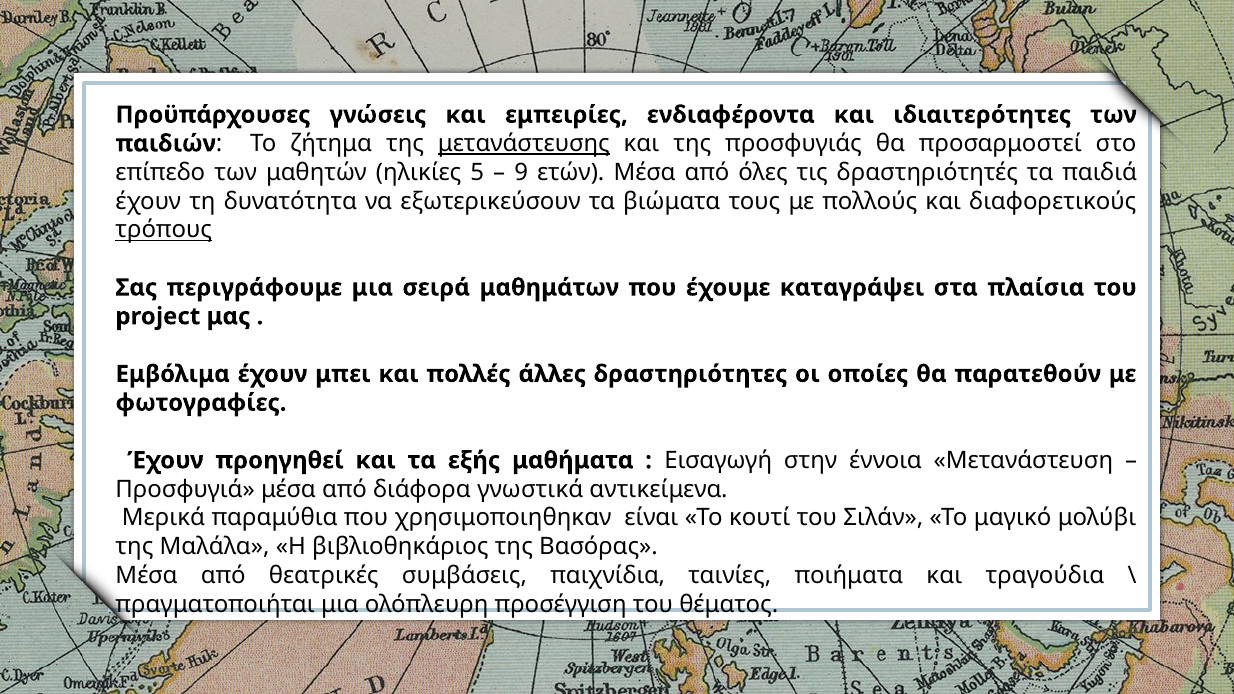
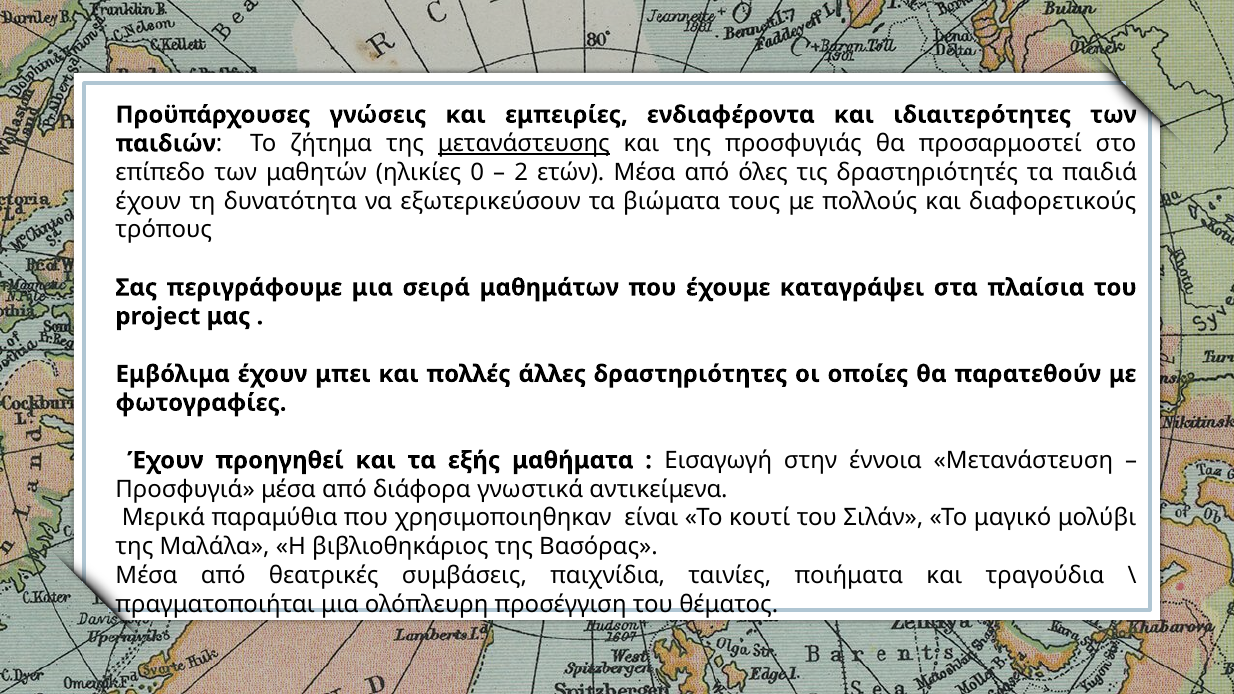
5: 5 -> 0 (477, 172)
9: 9 -> 2 (521, 172)
τρόπους underline: present -> none (164, 230)
